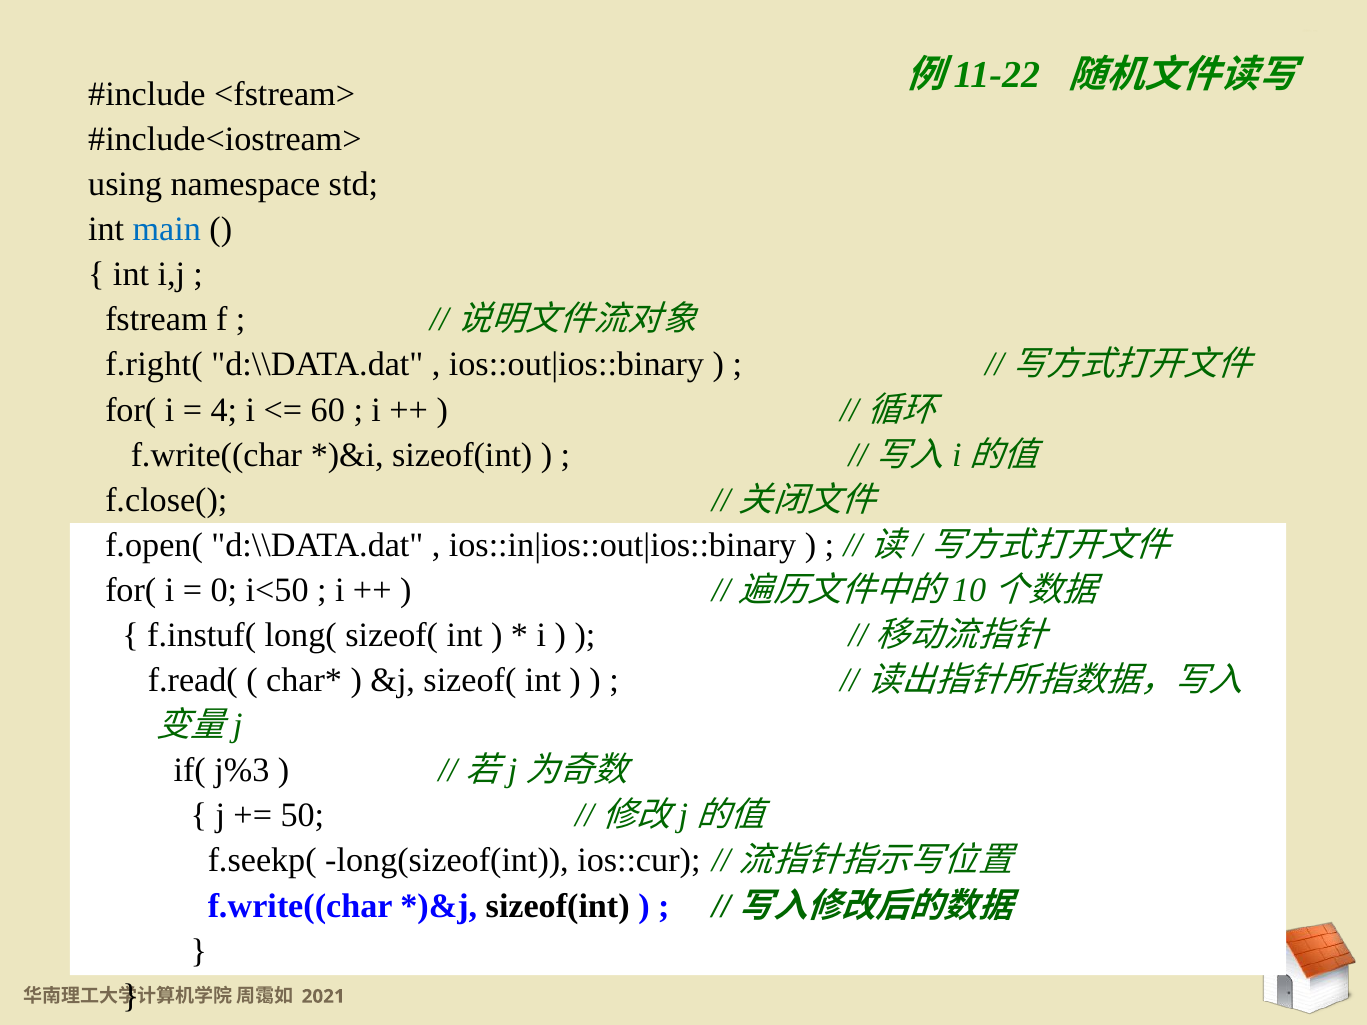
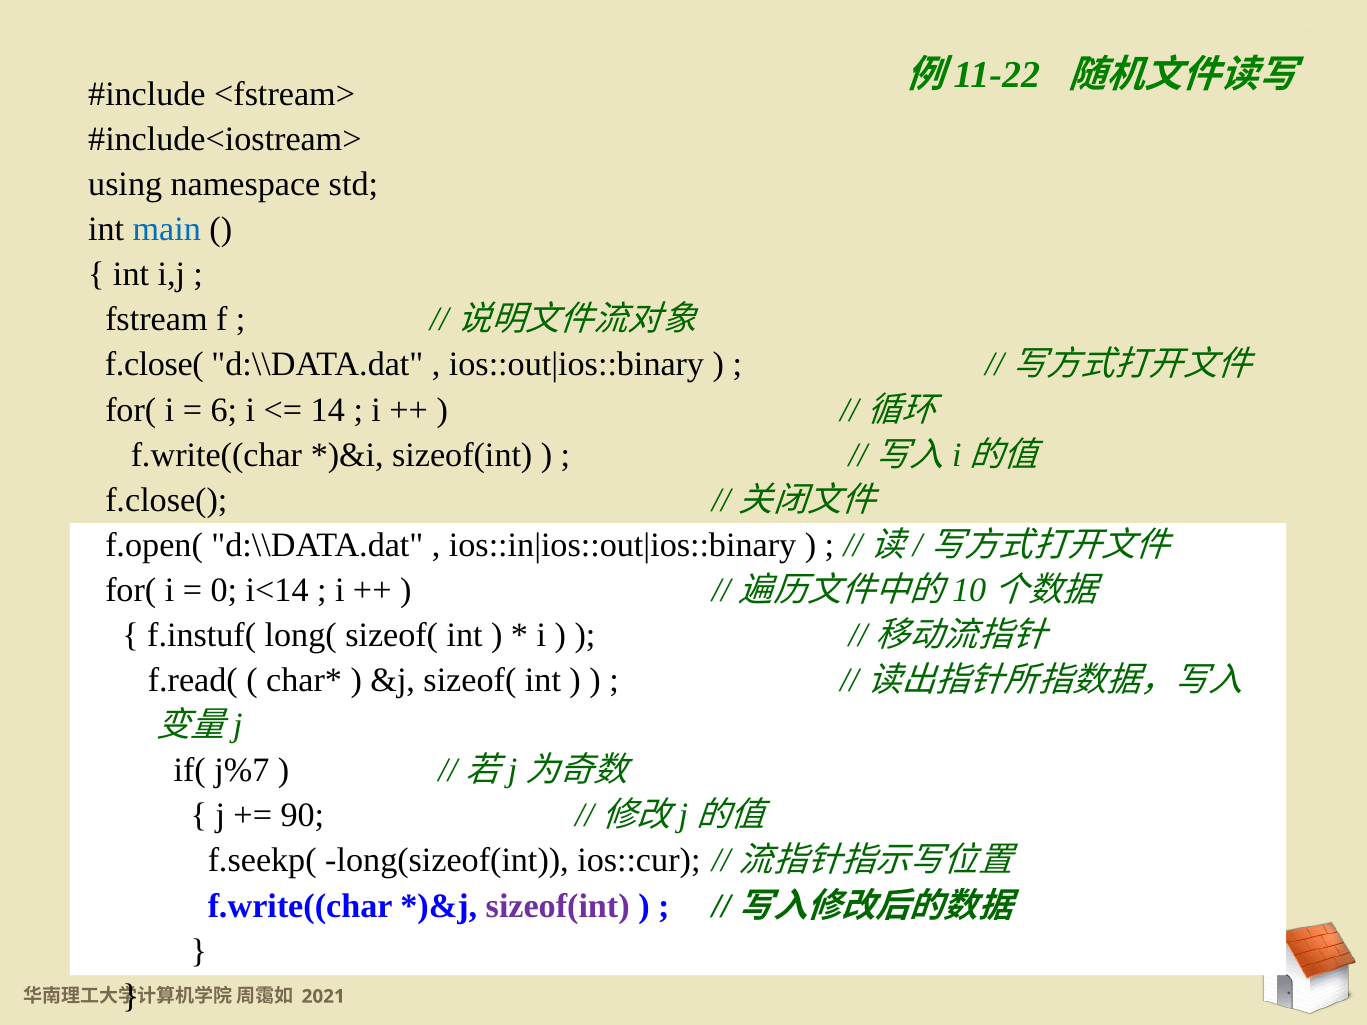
f.right(: f.right( -> f.close( (154, 365)
4: 4 -> 6 (224, 410)
60: 60 -> 14 (328, 410)
i<50: i<50 -> i<14 (277, 590)
j%3: j%3 -> j%7 (242, 771)
50: 50 -> 90 (302, 816)
sizeof(int colour: black -> purple (558, 906)
